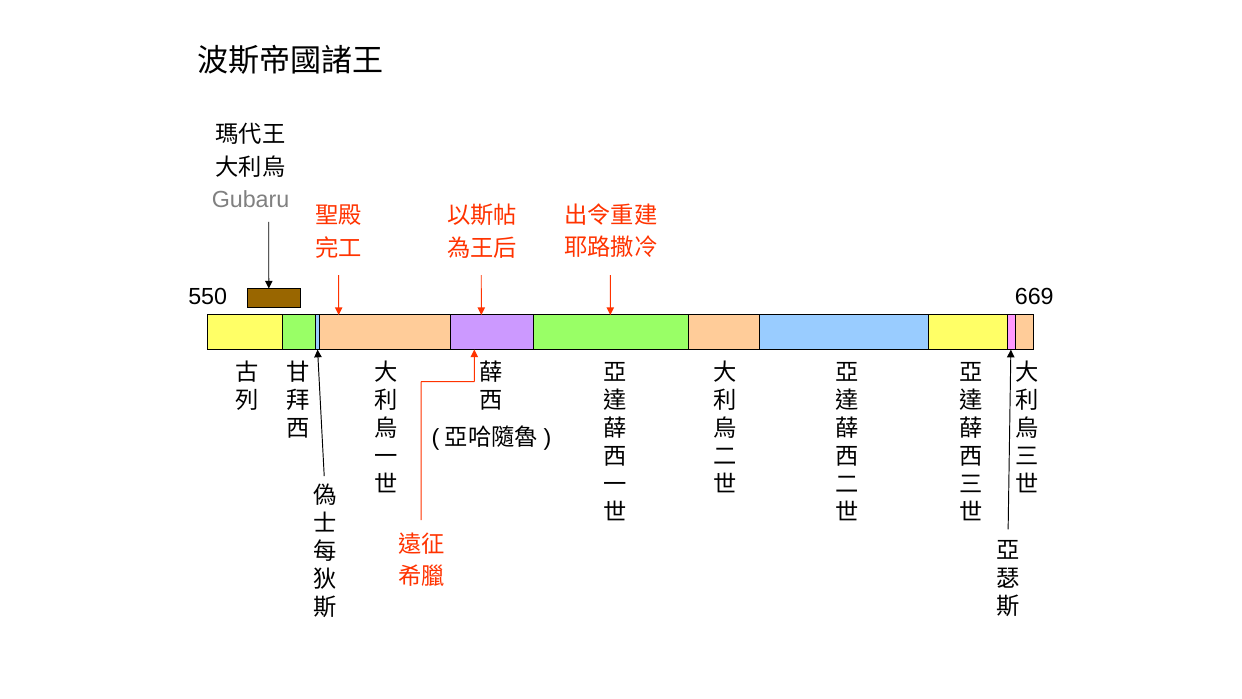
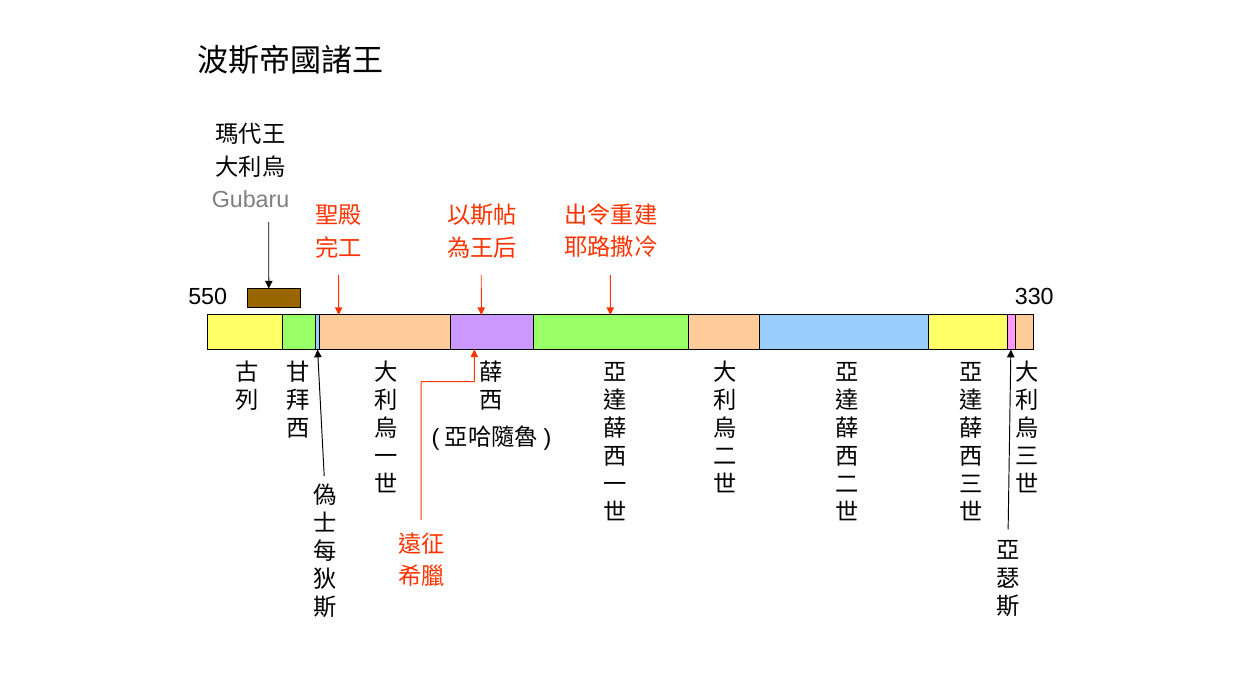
669: 669 -> 330 (1034, 297)
